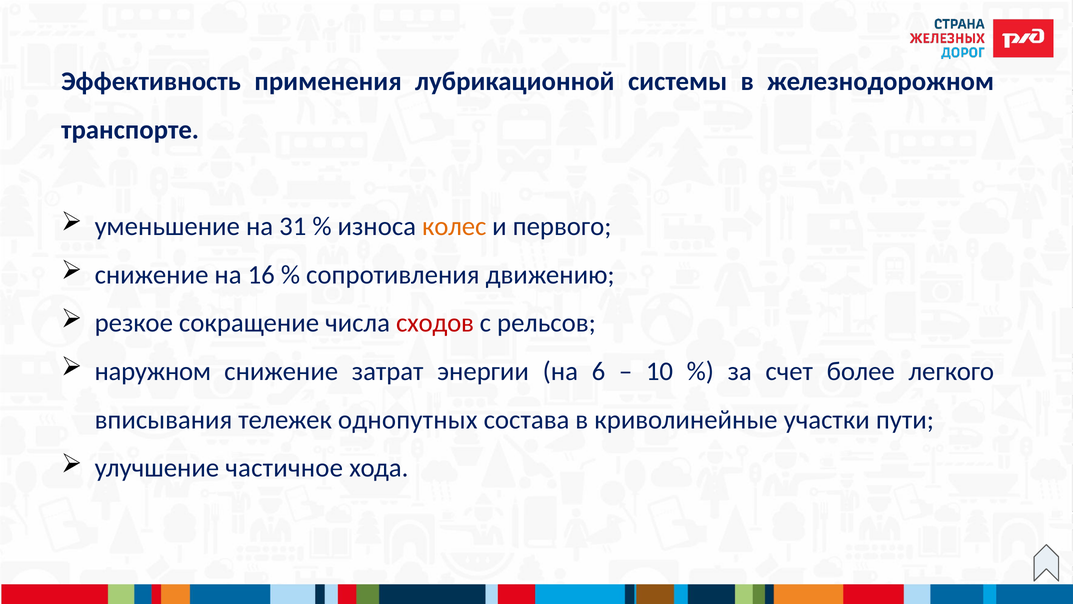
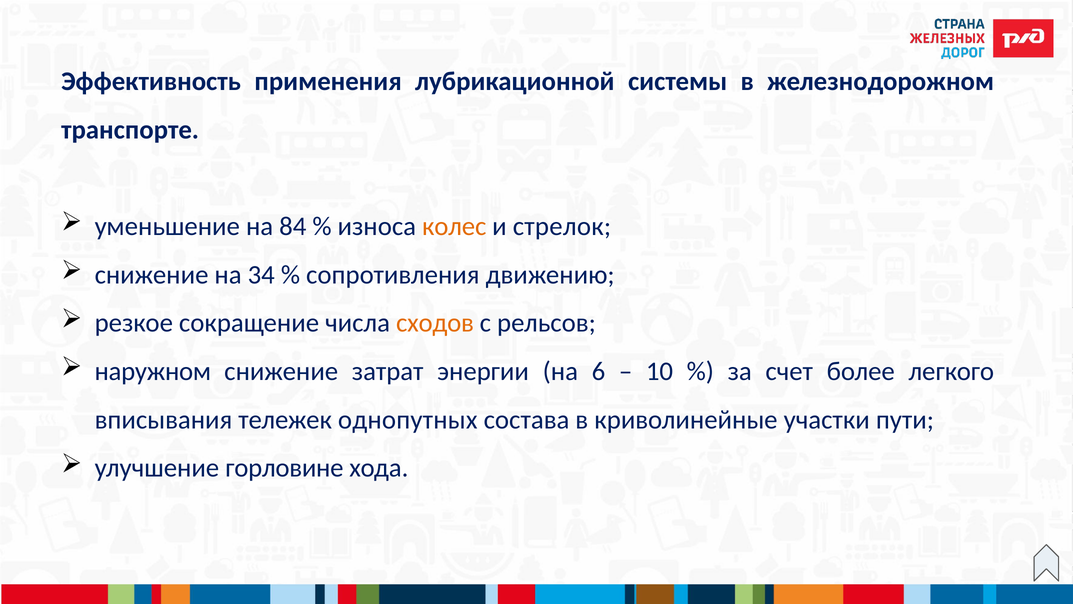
31: 31 -> 84 (293, 226)
первого: первого -> стрелок (562, 226)
16: 16 -> 34 (261, 275)
сходов colour: red -> orange (435, 323)
частичное: частичное -> горловине (284, 468)
